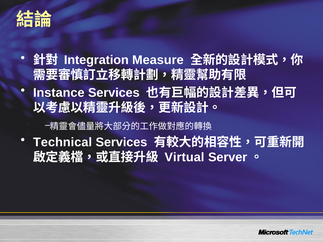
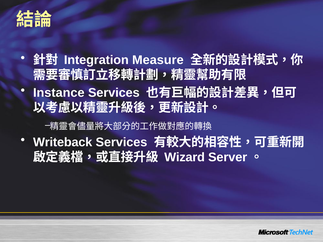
Technical: Technical -> Writeback (63, 142)
Virtual: Virtual -> Wizard (185, 157)
